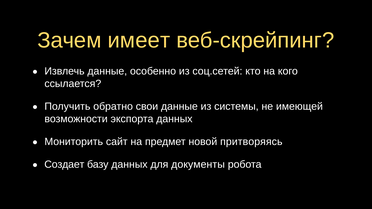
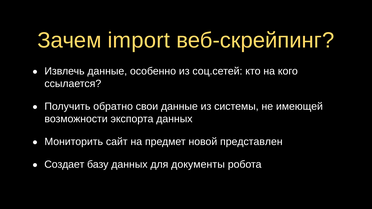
имеет: имеет -> import (139, 40)
притворяясь: притворяясь -> представлен (251, 142)
